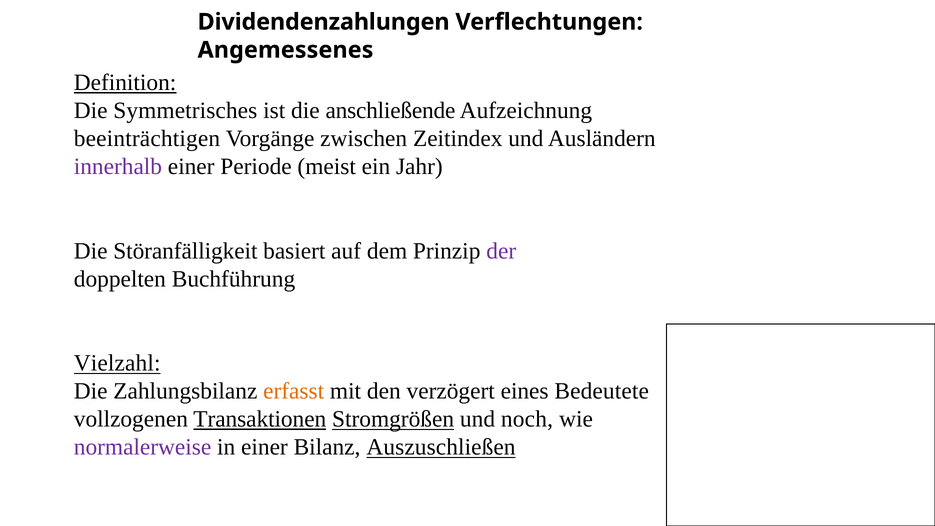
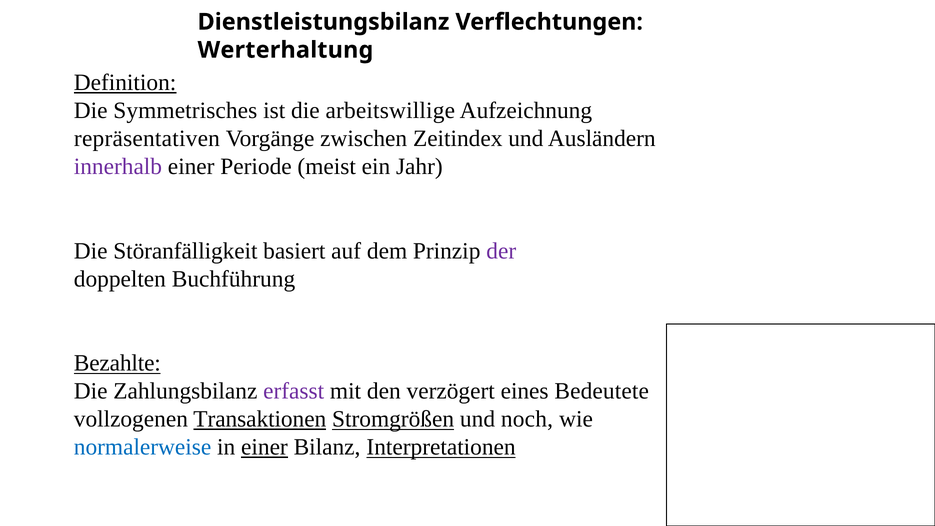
Dividendenzahlungen: Dividendenzahlungen -> Dienstleistungsbilanz (323, 22)
Angemessenes: Angemessenes -> Werterhaltung (285, 50)
anschließende: anschließende -> arbeitswillige (390, 111)
beeinträchtigen: beeinträchtigen -> repräsentativen (147, 139)
Vielzahl: Vielzahl -> Bezahlte (117, 363)
erfasst colour: orange -> purple (294, 391)
normalerweise colour: purple -> blue (143, 447)
einer underline: none -> present (264, 447)
Auszuschließen: Auszuschließen -> Interpretationen (441, 447)
